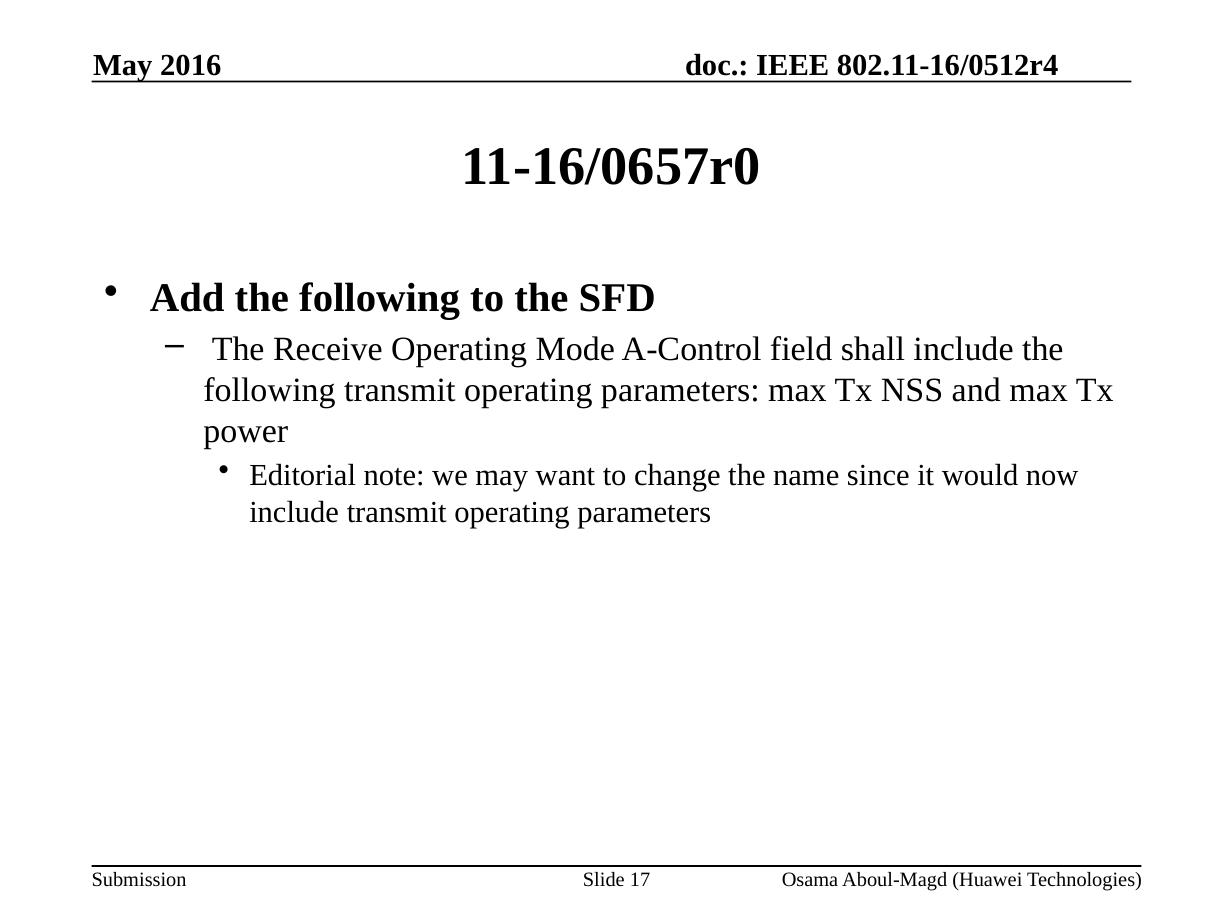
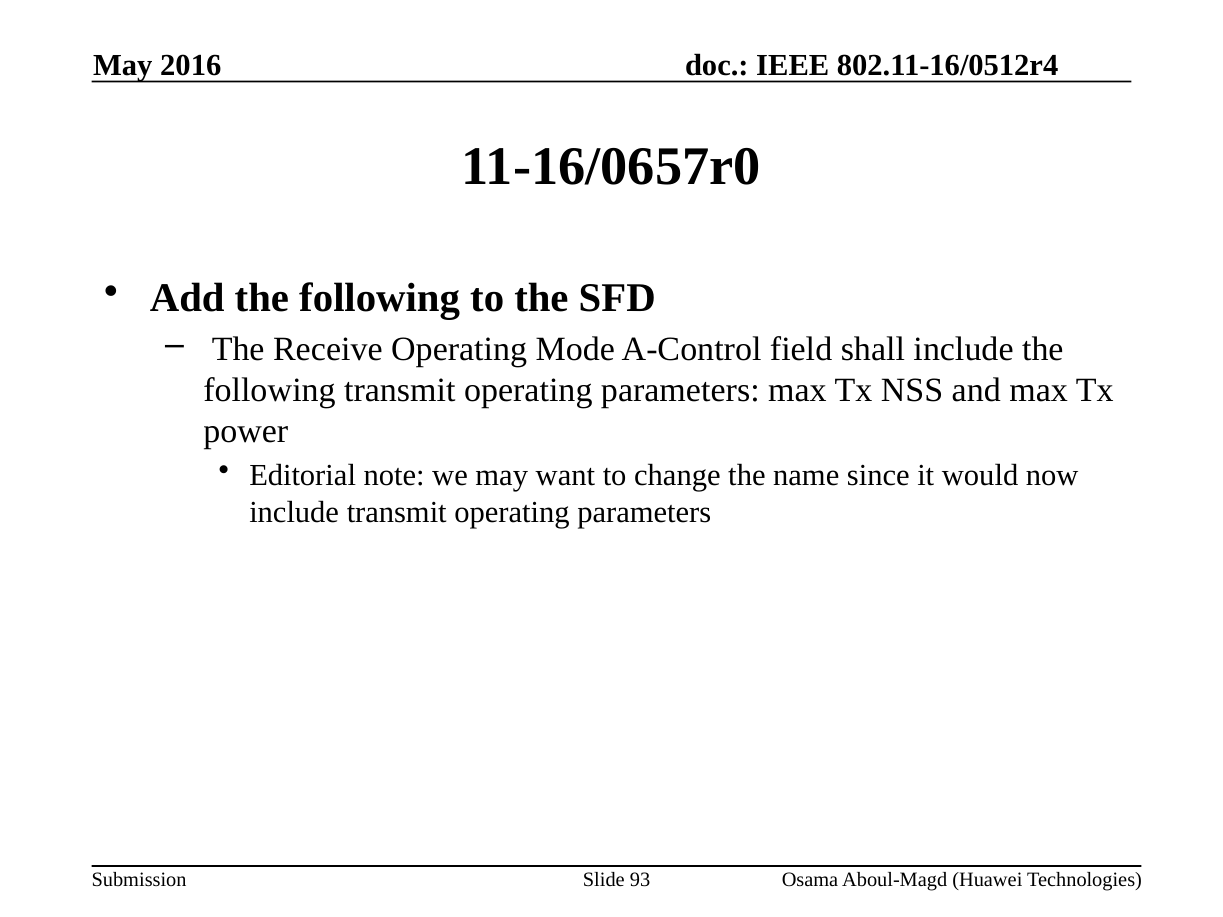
17: 17 -> 93 (640, 880)
